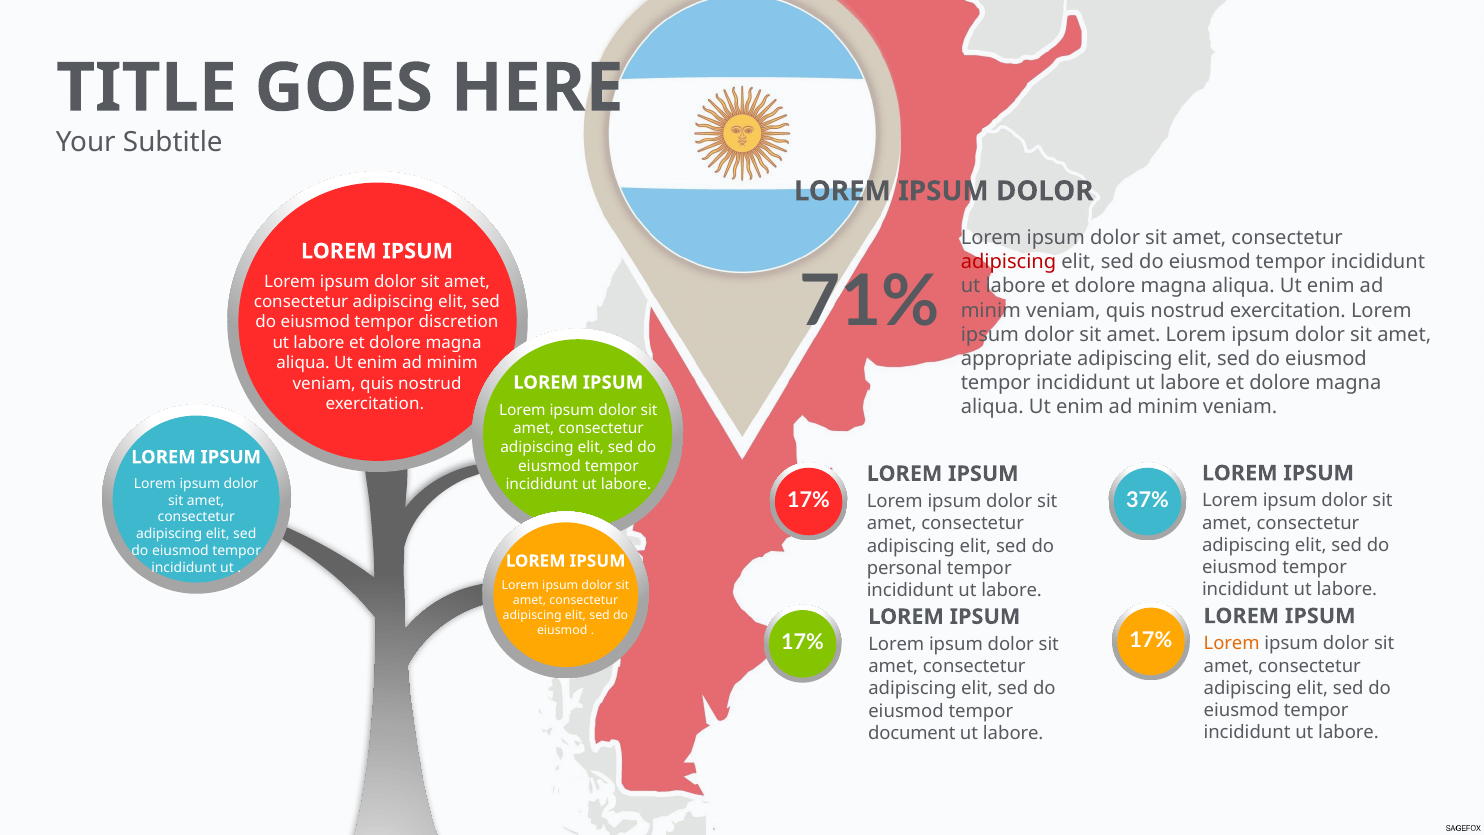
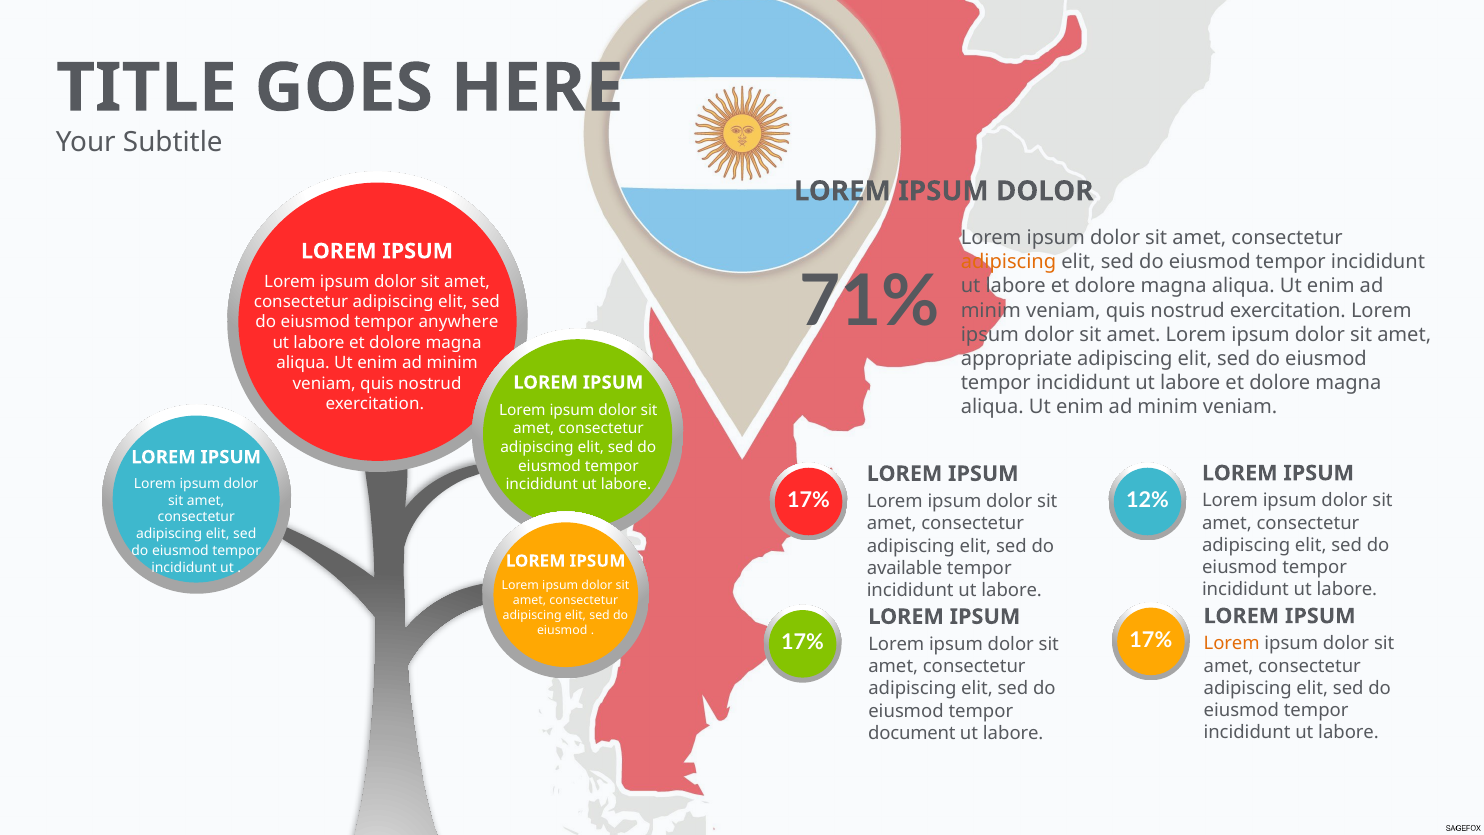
adipiscing colour: red -> orange (1009, 262)
discretion: discretion -> anywhere (458, 322)
37%: 37% -> 12% (1147, 500)
personal: personal -> available (905, 568)
